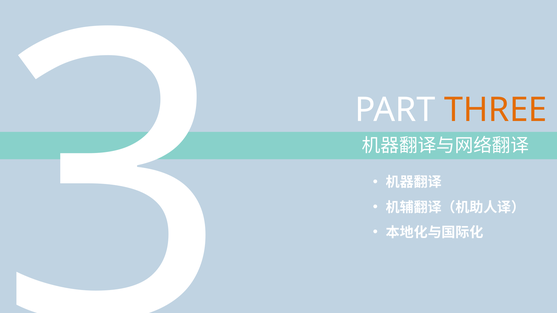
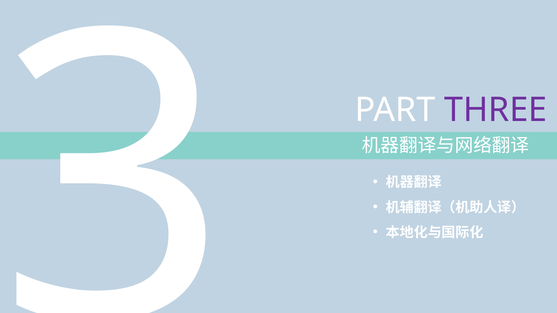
THREE colour: orange -> purple (496, 110)
